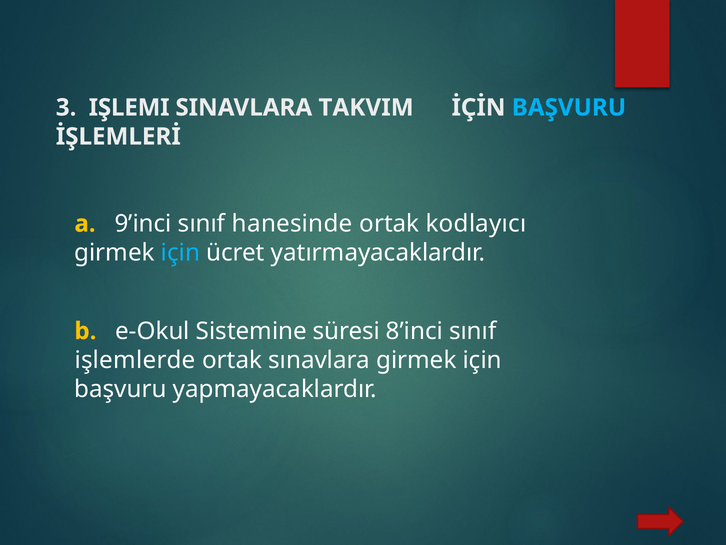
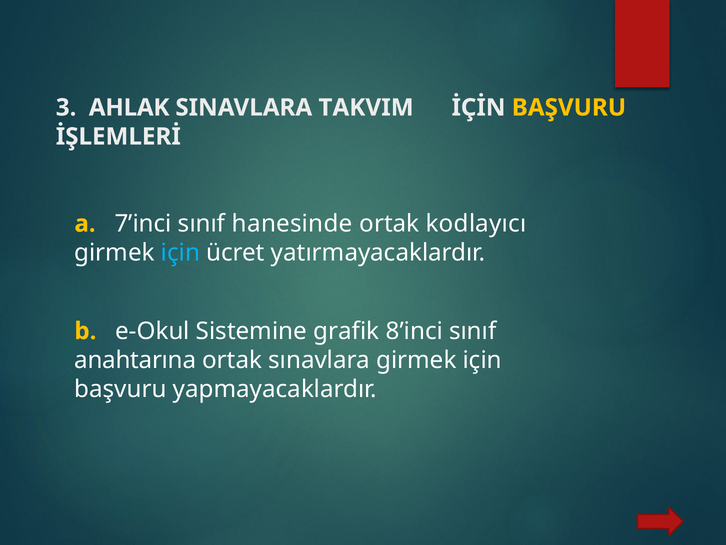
IŞLEMI: IŞLEMI -> AHLAK (129, 107)
BAŞVURU colour: light blue -> yellow (569, 107)
9’inci: 9’inci -> 7’inci (143, 224)
süresi: süresi -> grafik (346, 331)
işlemlerde: işlemlerde -> anahtarına (135, 360)
